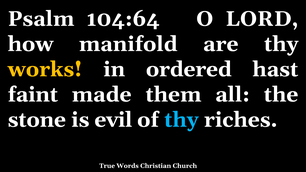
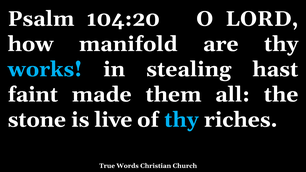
104:64: 104:64 -> 104:20 (123, 19)
works colour: yellow -> light blue (45, 69)
ordered: ordered -> stealing (189, 69)
evil: evil -> live (113, 120)
